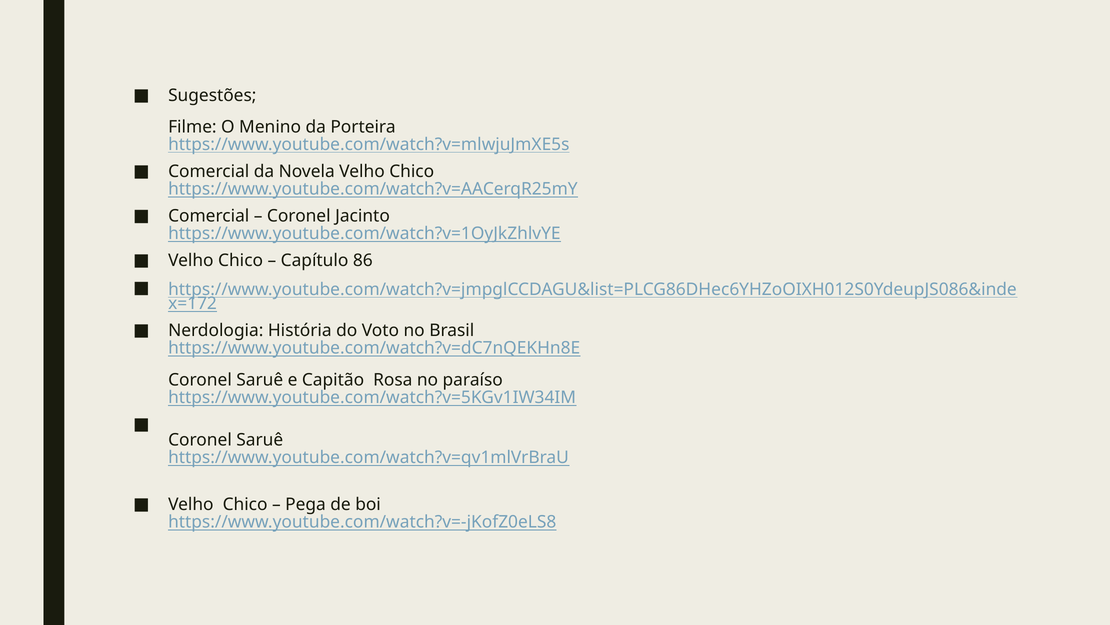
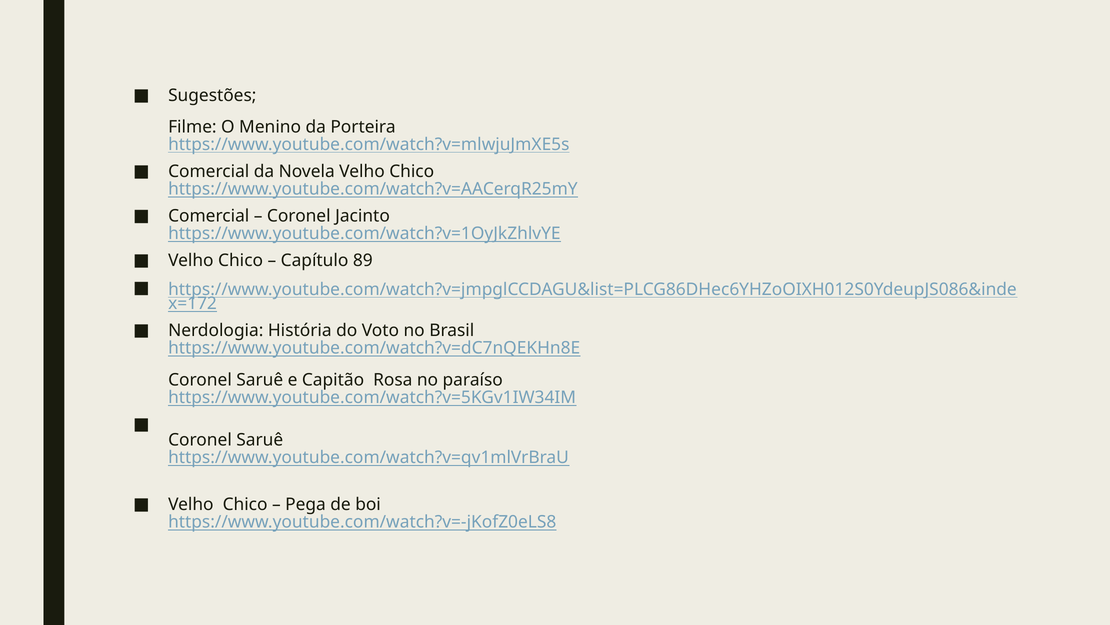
86: 86 -> 89 (363, 260)
